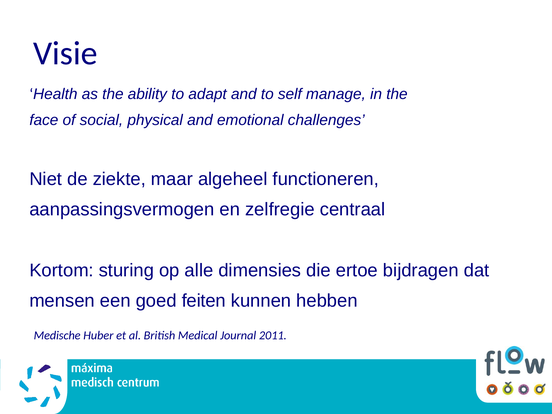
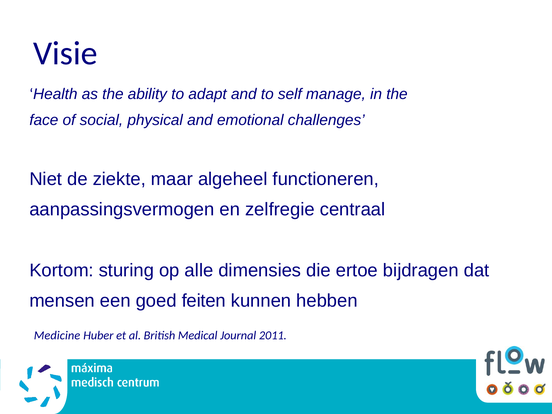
Medische: Medische -> Medicine (57, 335)
